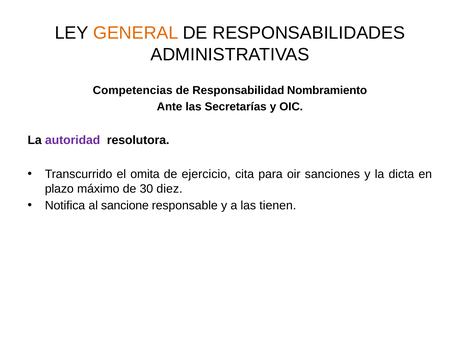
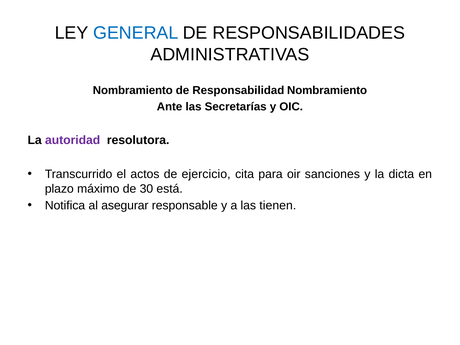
GENERAL colour: orange -> blue (136, 33)
Competencias: Competencias -> Nombramiento (133, 91)
omita: omita -> actos (145, 174)
diez: diez -> está (170, 189)
sancione: sancione -> asegurar (125, 206)
